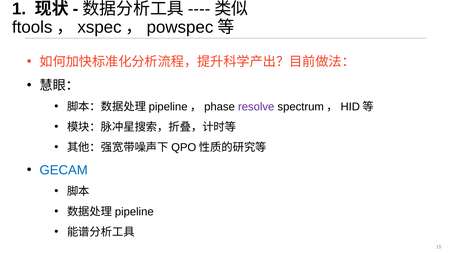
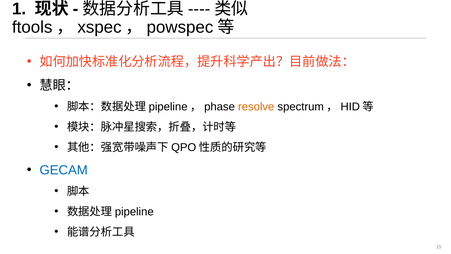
resolve colour: purple -> orange (256, 107)
